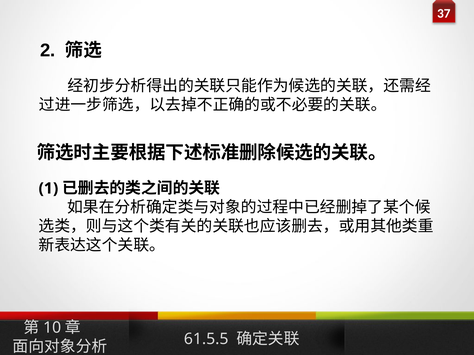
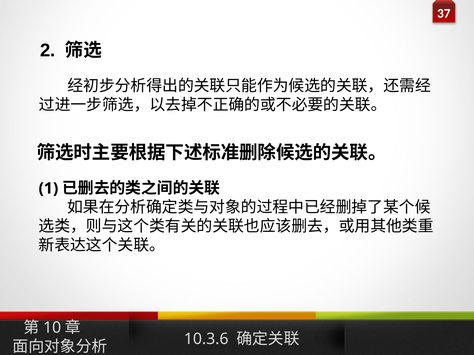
61.5.5: 61.5.5 -> 10.3.6 (206, 340)
